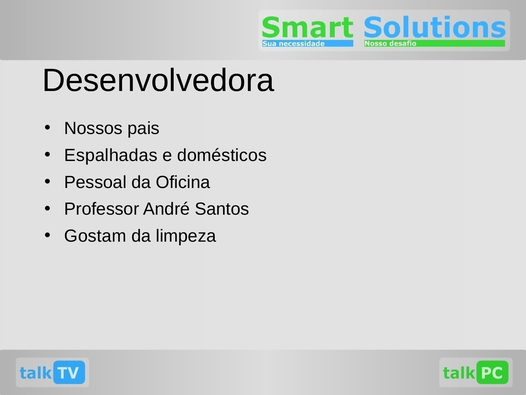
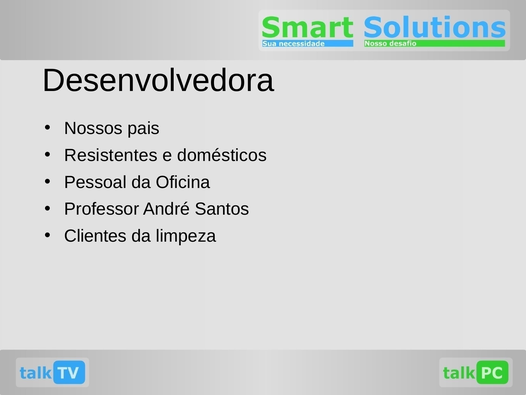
Espalhadas: Espalhadas -> Resistentes (111, 155)
Gostam: Gostam -> Clientes (95, 236)
